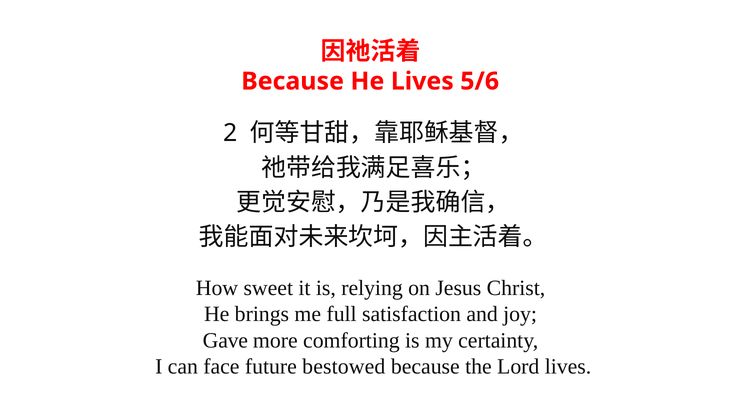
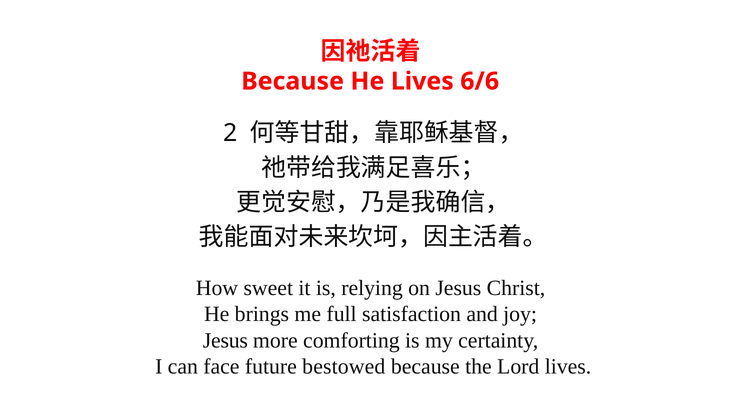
5/6: 5/6 -> 6/6 (480, 81)
Gave: Gave -> Jesus (225, 341)
